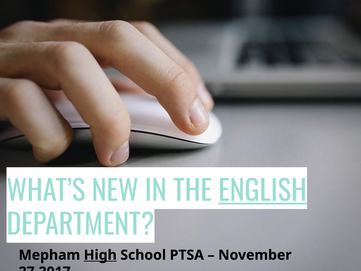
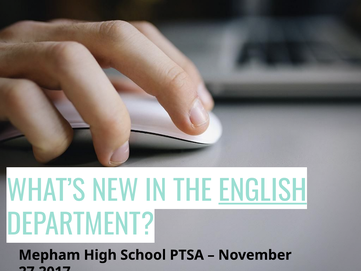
High underline: present -> none (100, 255)
